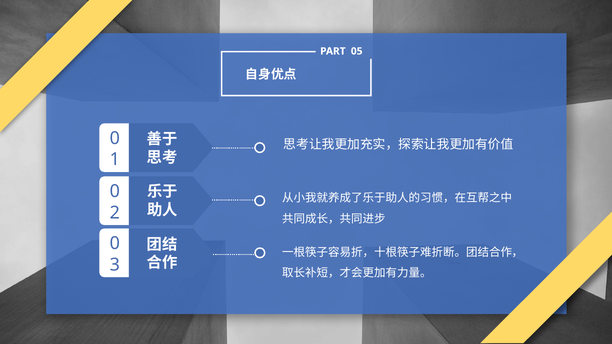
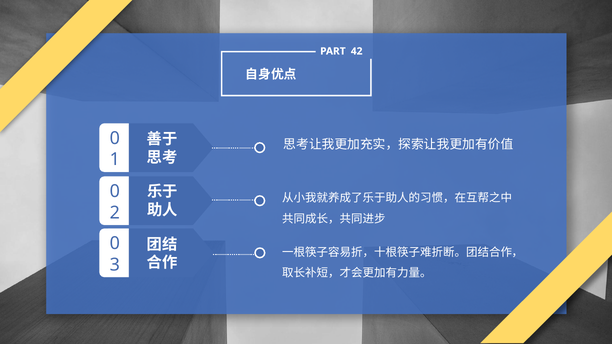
05: 05 -> 42 (357, 51)
